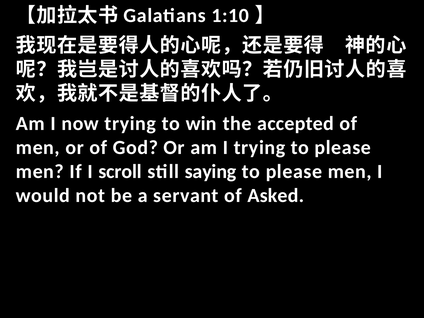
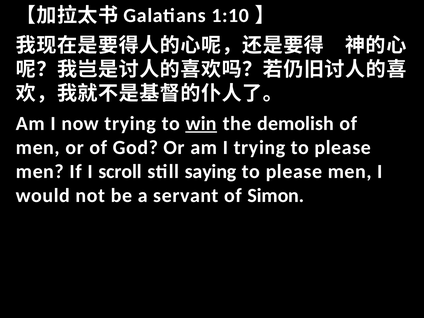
win underline: none -> present (201, 123)
accepted: accepted -> demolish (296, 123)
Asked: Asked -> Simon (276, 195)
